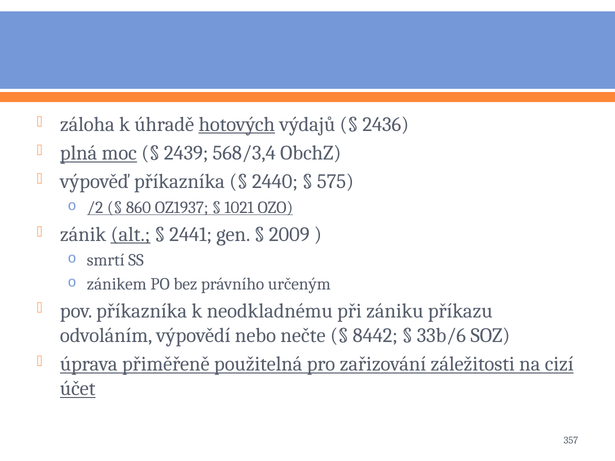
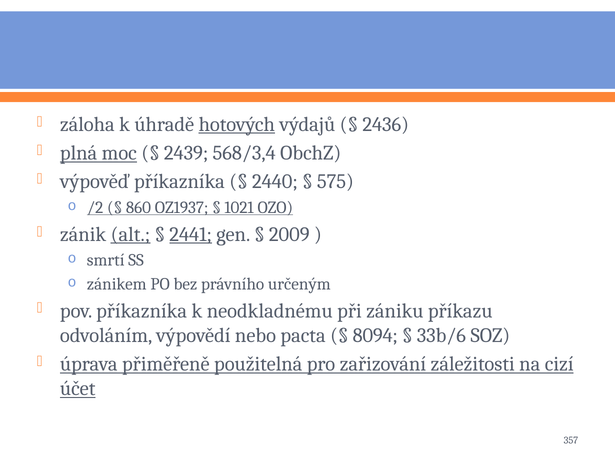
2441 underline: none -> present (191, 234)
nečte: nečte -> pacta (303, 336)
8442: 8442 -> 8094 (375, 336)
